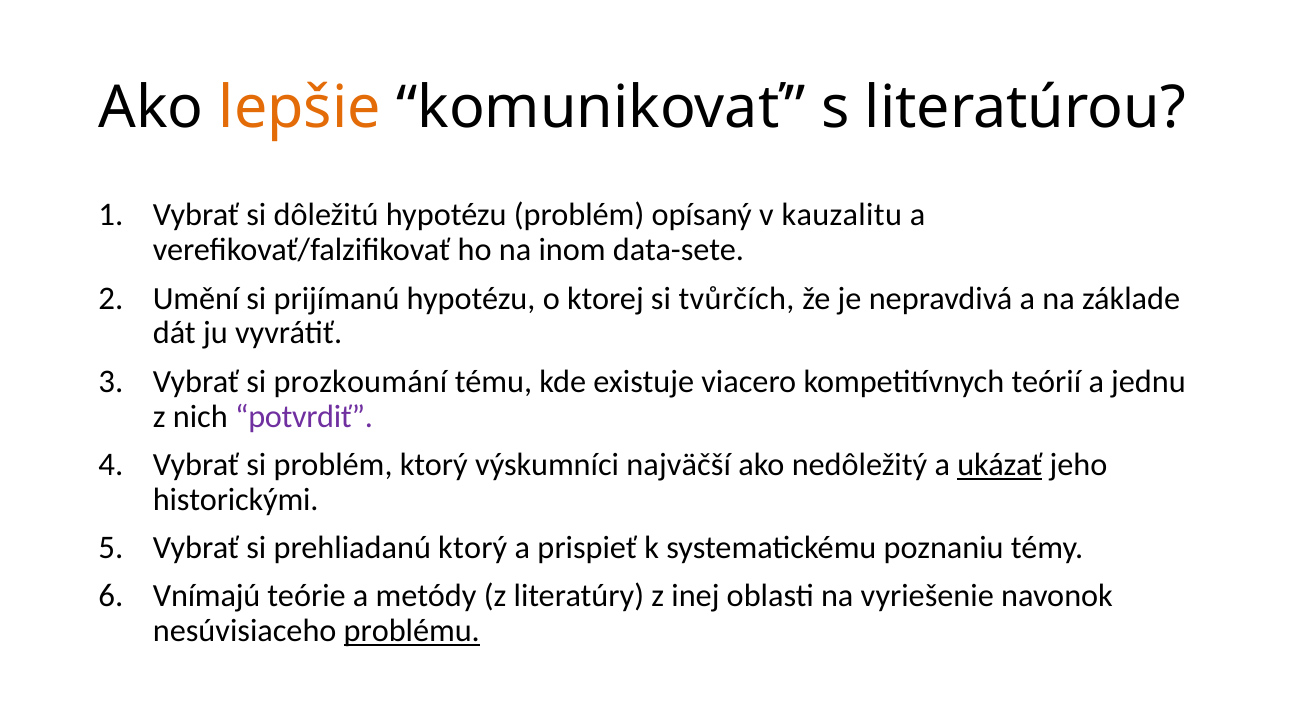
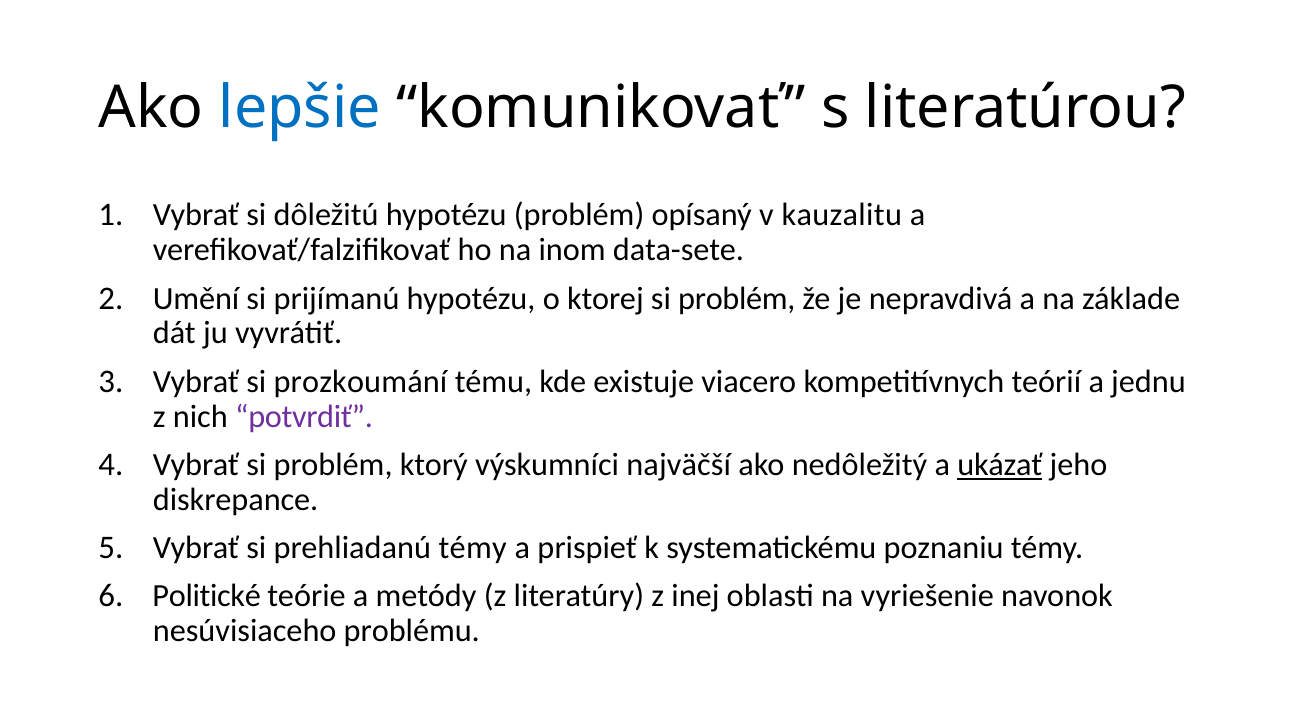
lepšie colour: orange -> blue (300, 108)
ktorej si tvůrčích: tvůrčích -> problém (737, 299)
historickými: historickými -> diskrepance (236, 500)
prehliadanú ktorý: ktorý -> témy (473, 548)
Vnímajú: Vnímajú -> Politické (207, 596)
problému underline: present -> none (412, 631)
